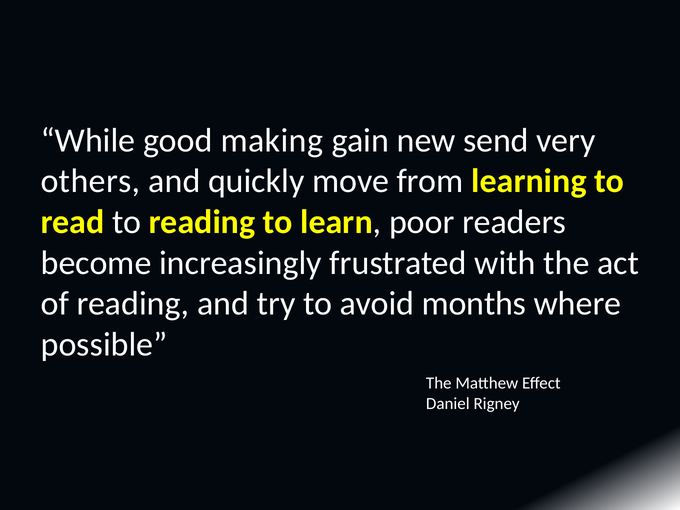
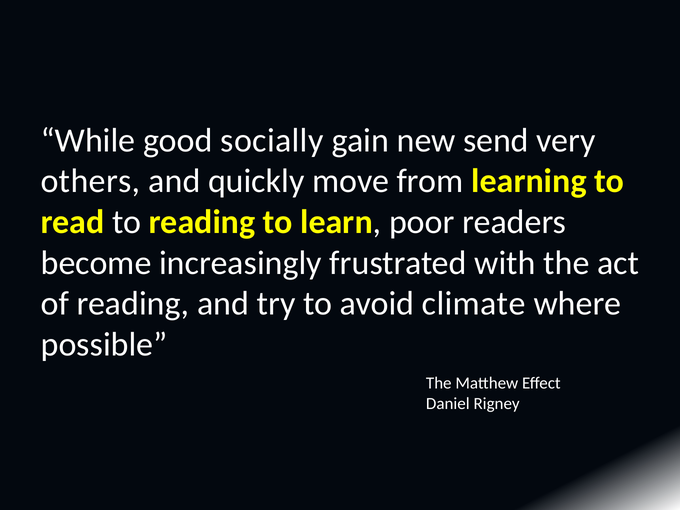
making: making -> socially (272, 140)
months: months -> climate (474, 304)
